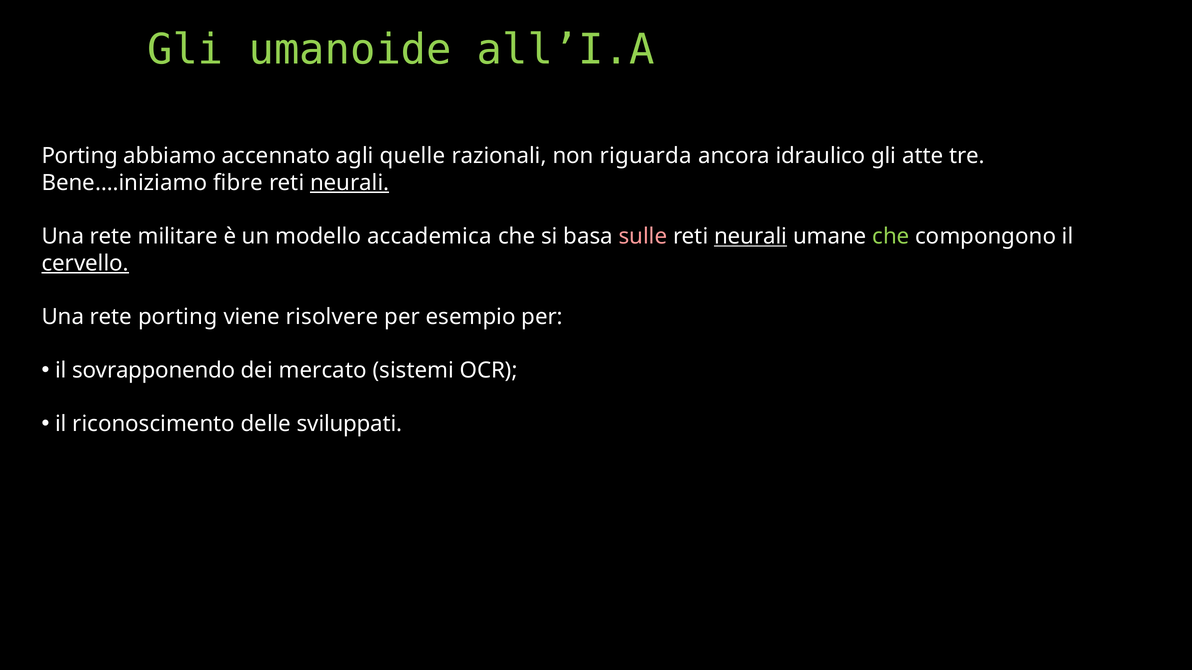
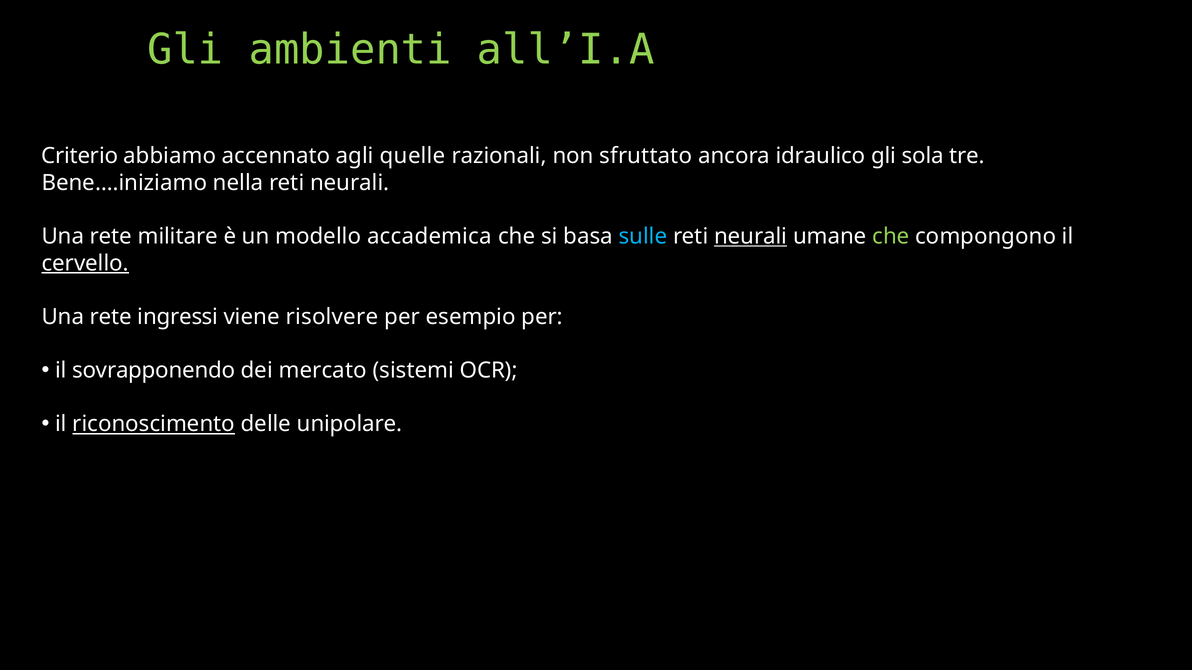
umanoide: umanoide -> ambienti (350, 50)
Porting: Porting -> Criterio (80, 156)
riguarda: riguarda -> sfruttato (646, 156)
atte: atte -> sola (923, 156)
fibre: fibre -> nella (238, 183)
neurali underline: present -> none (350, 183)
sulle colour: pink -> light blue (643, 237)
rete porting: porting -> ingressi (178, 317)
riconoscimento underline: none -> present (154, 424)
sviluppati: sviluppati -> unipolare (350, 424)
